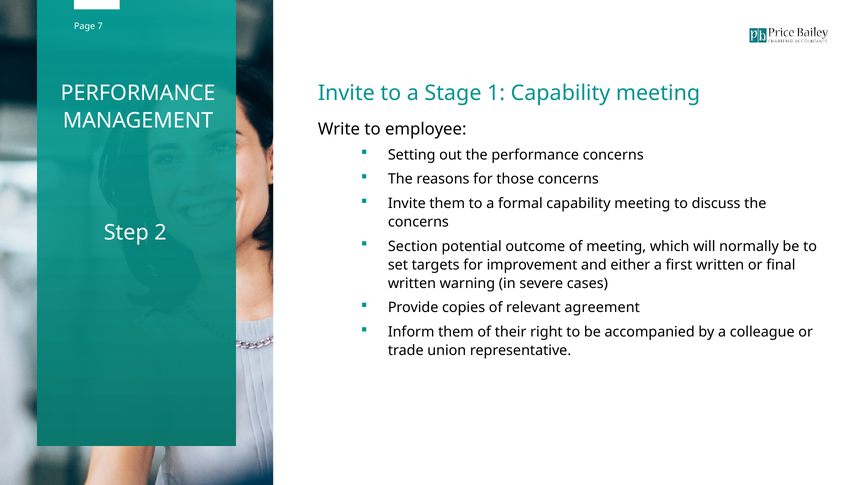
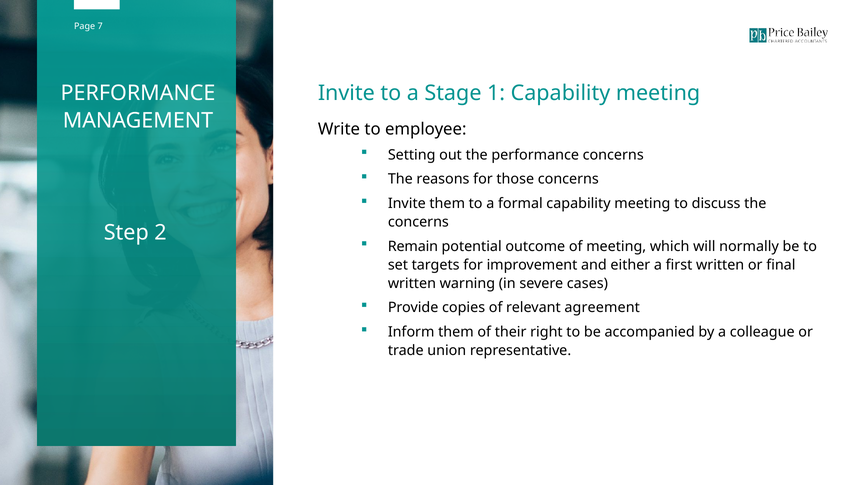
Section: Section -> Remain (413, 246)
